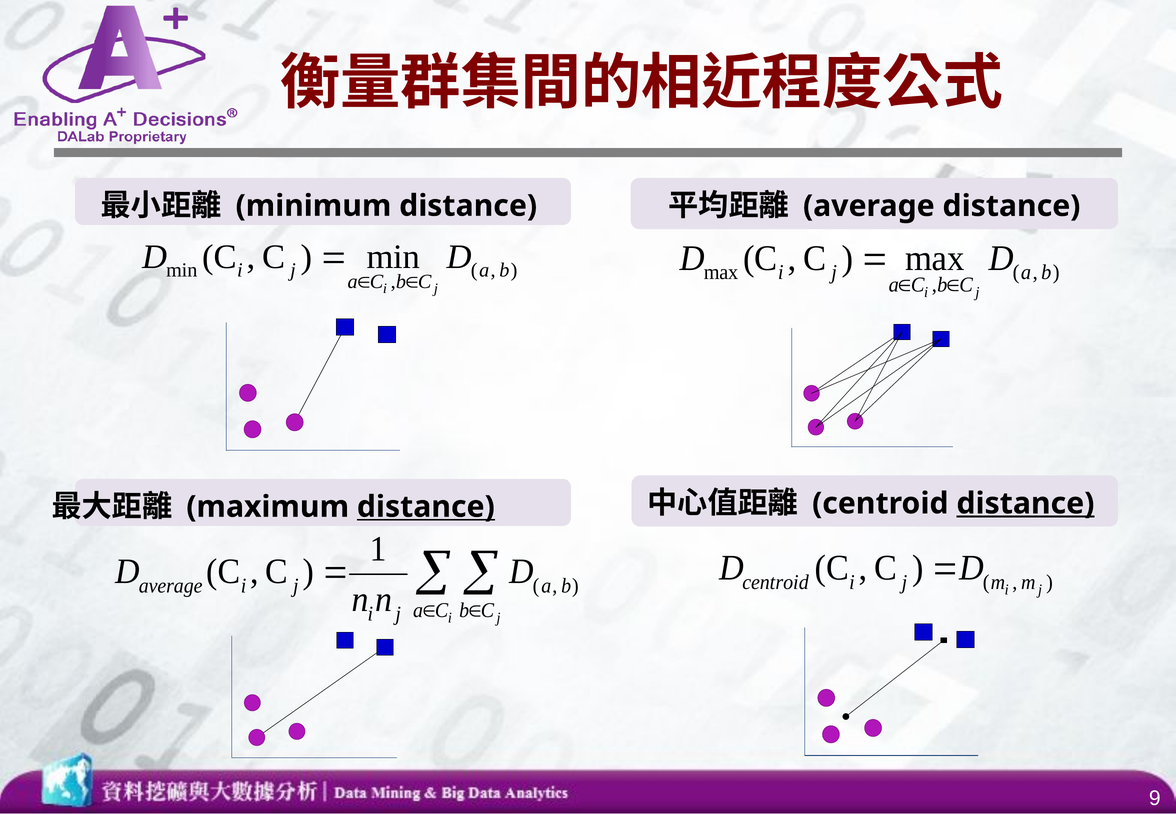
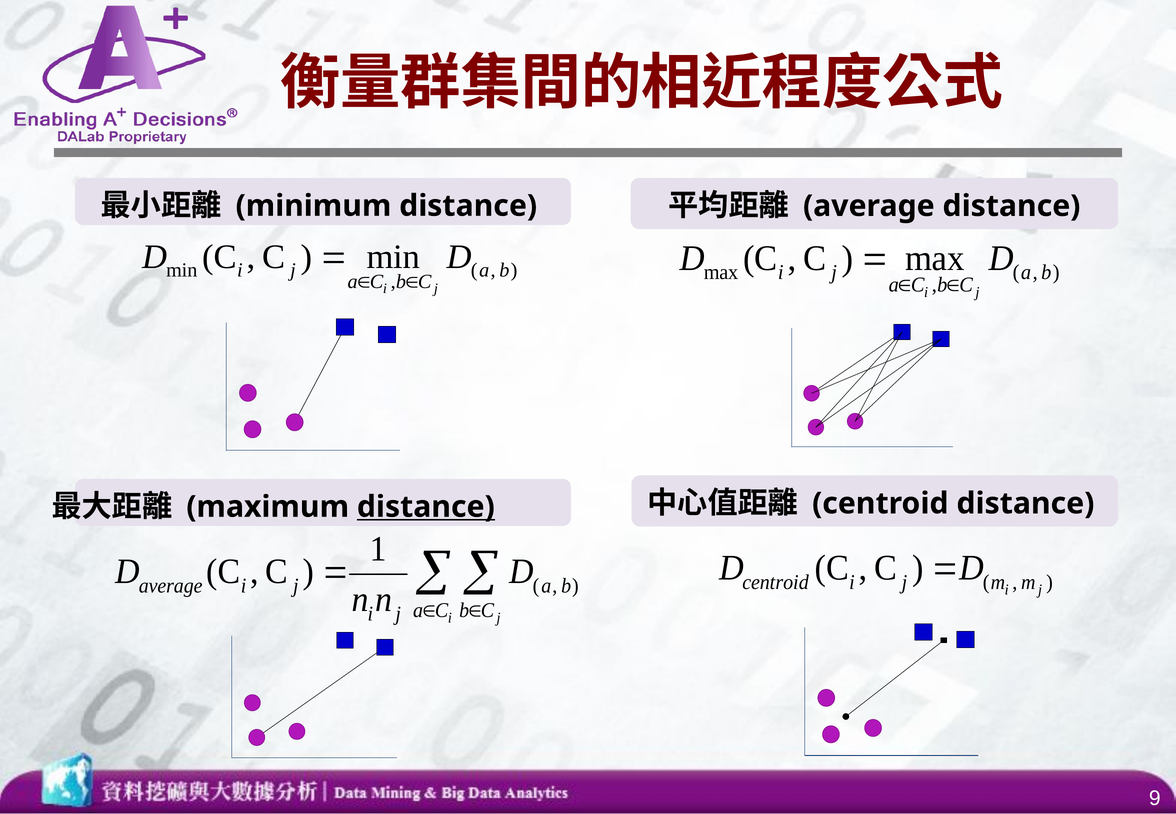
distance underline: present -> none (1025, 504)
